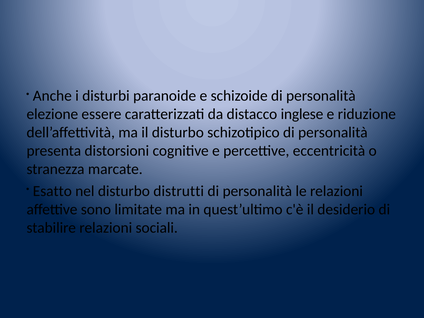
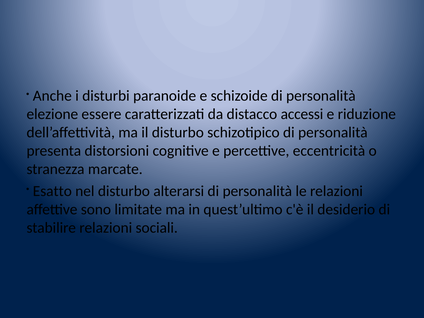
inglese: inglese -> accessi (302, 114)
distrutti: distrutti -> alterarsi (179, 191)
